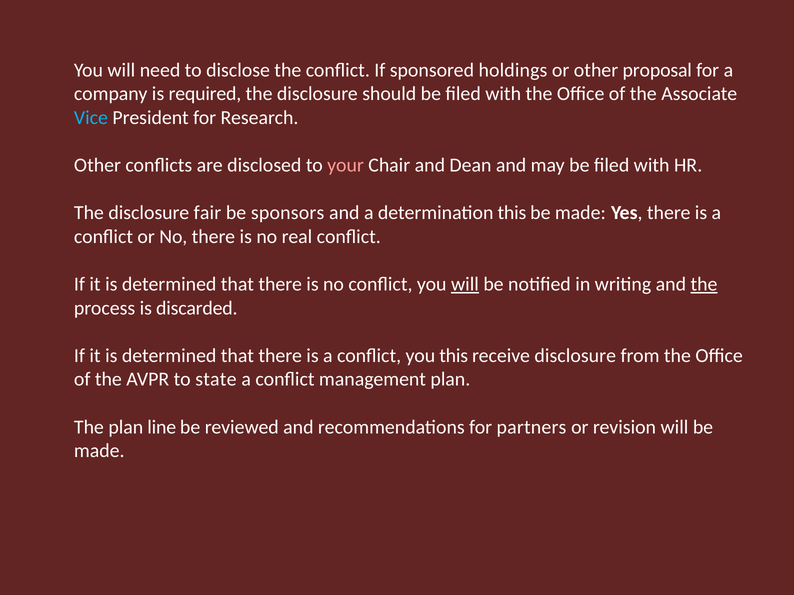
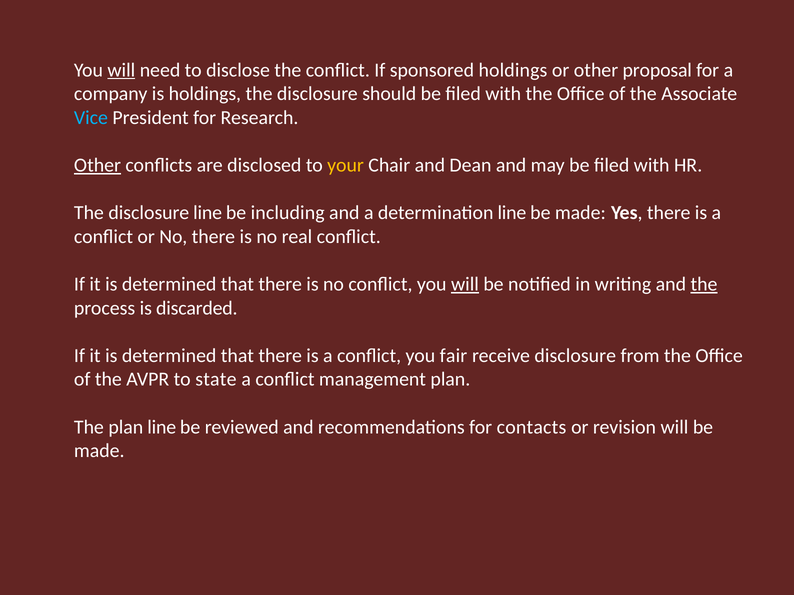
will underline: none -> present (121, 70)
is required: required -> holdings (205, 94)
Other underline: none -> present (97, 165)
your colour: pink -> yellow (345, 165)
disclosure fair: fair -> line (208, 213)
sponsors: sponsors -> including (288, 213)
determination this: this -> line (512, 213)
you this: this -> fair (453, 356)
partners: partners -> contacts (531, 427)
